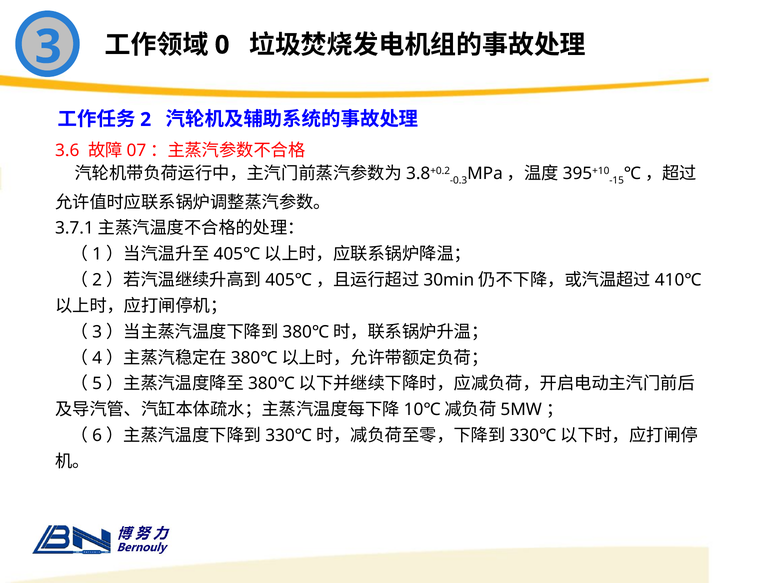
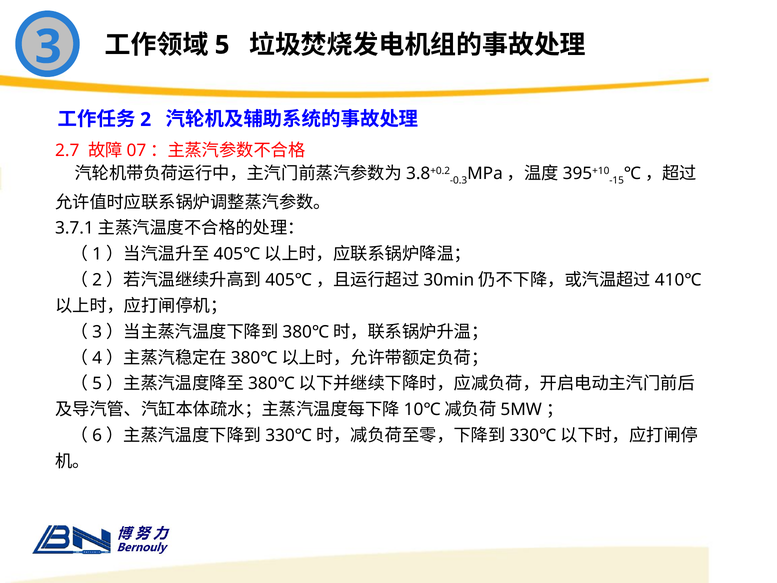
0: 0 -> 5 (222, 45)
3.6: 3.6 -> 2.7 (67, 150)
